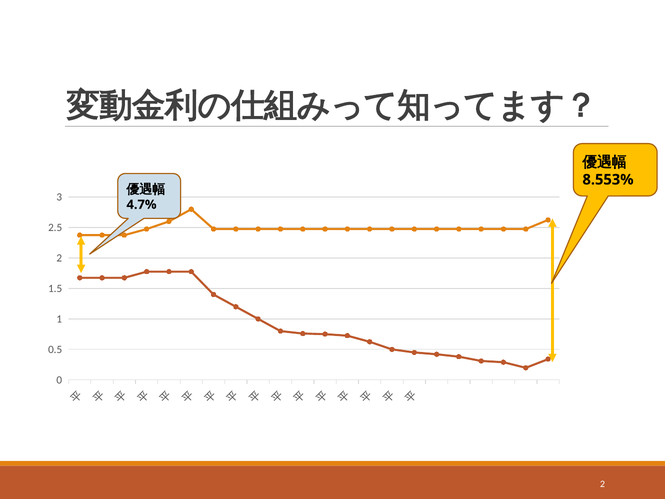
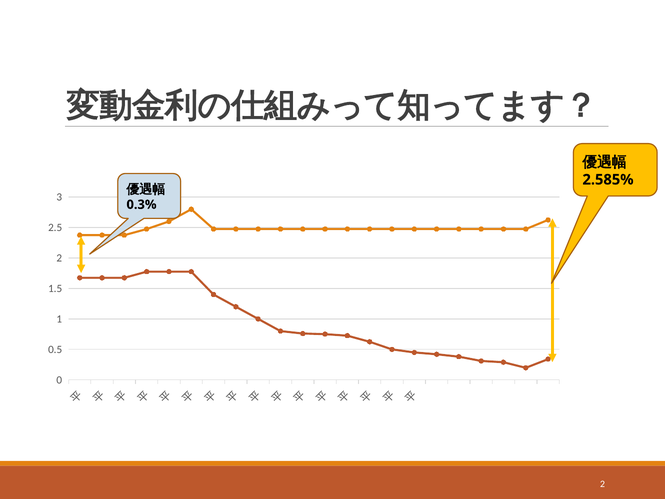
8.553%: 8.553% -> 2.585% (608, 180)
4.7%: 4.7% -> 0.3% (142, 205)
